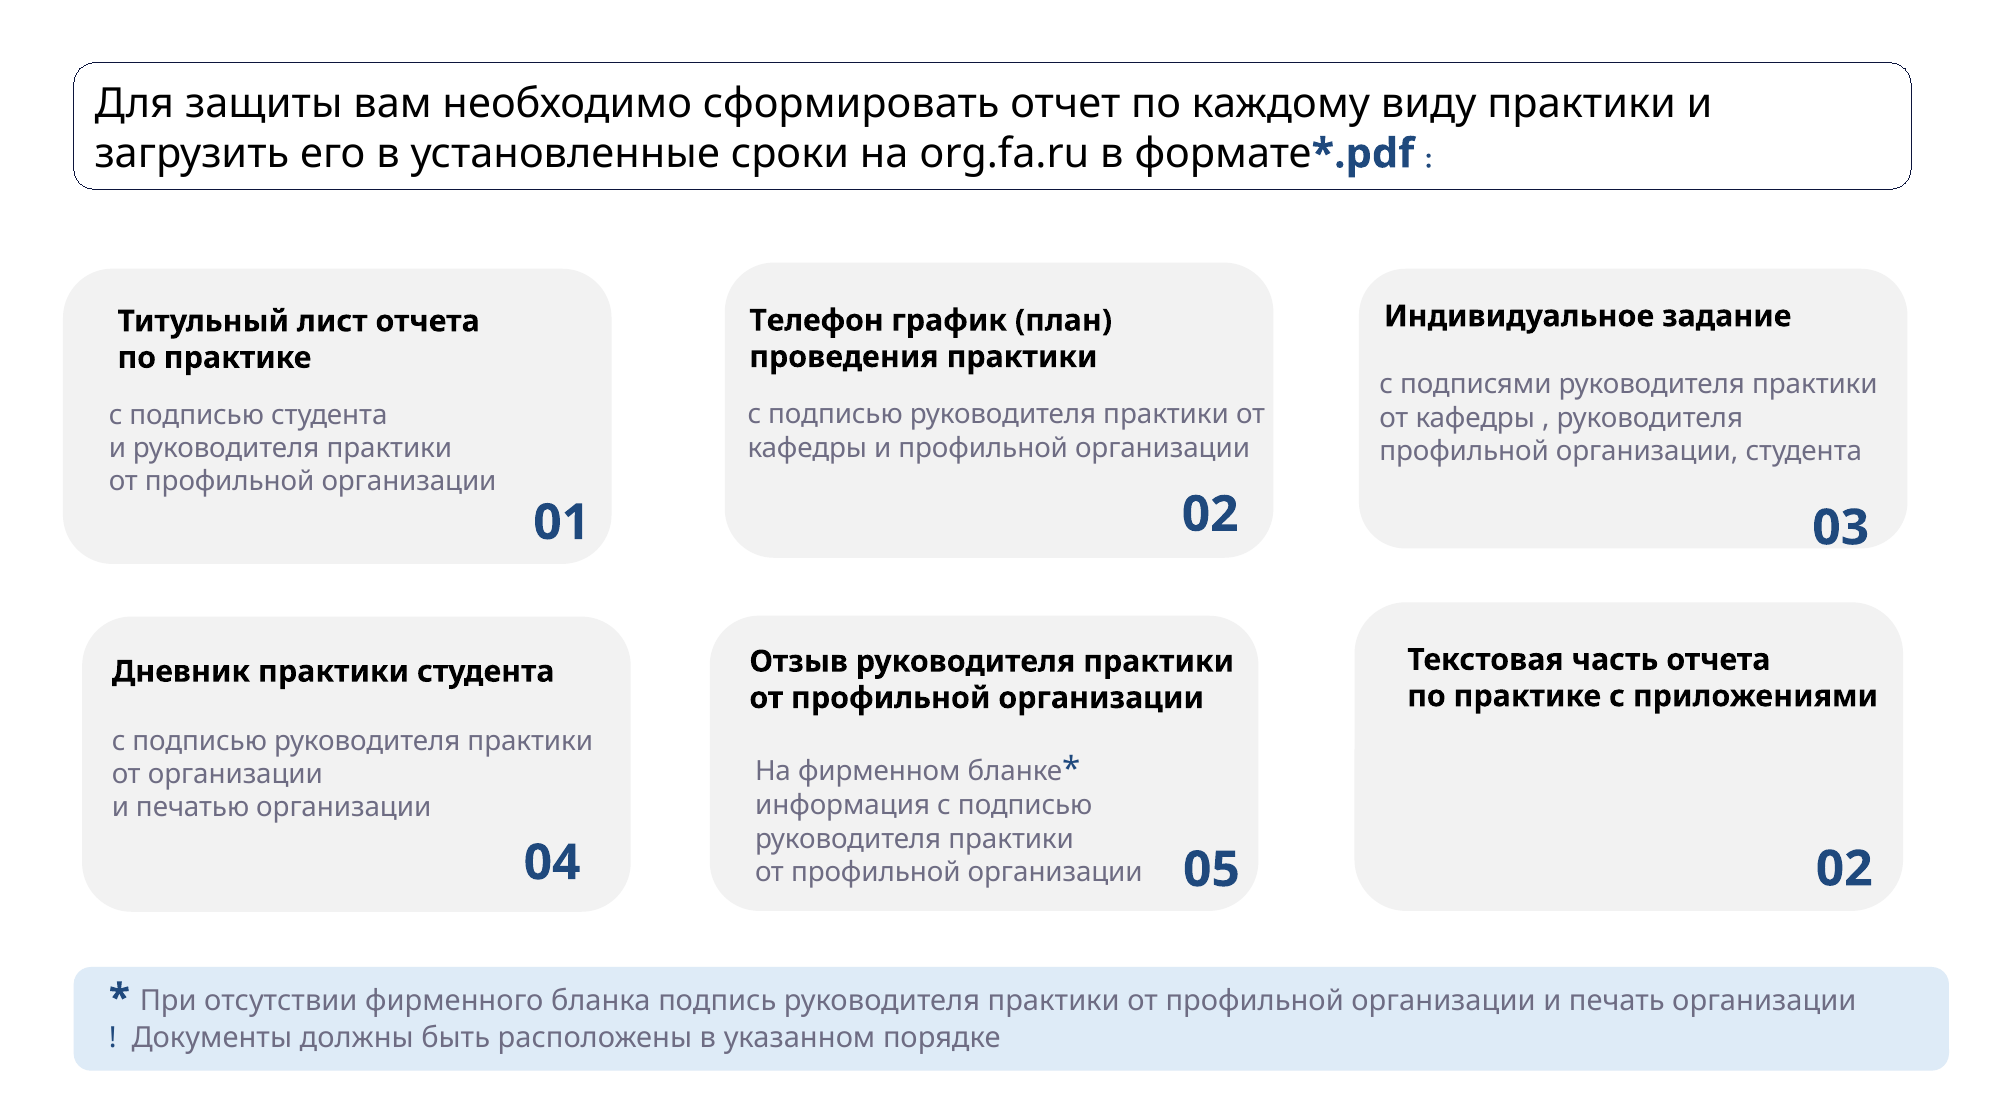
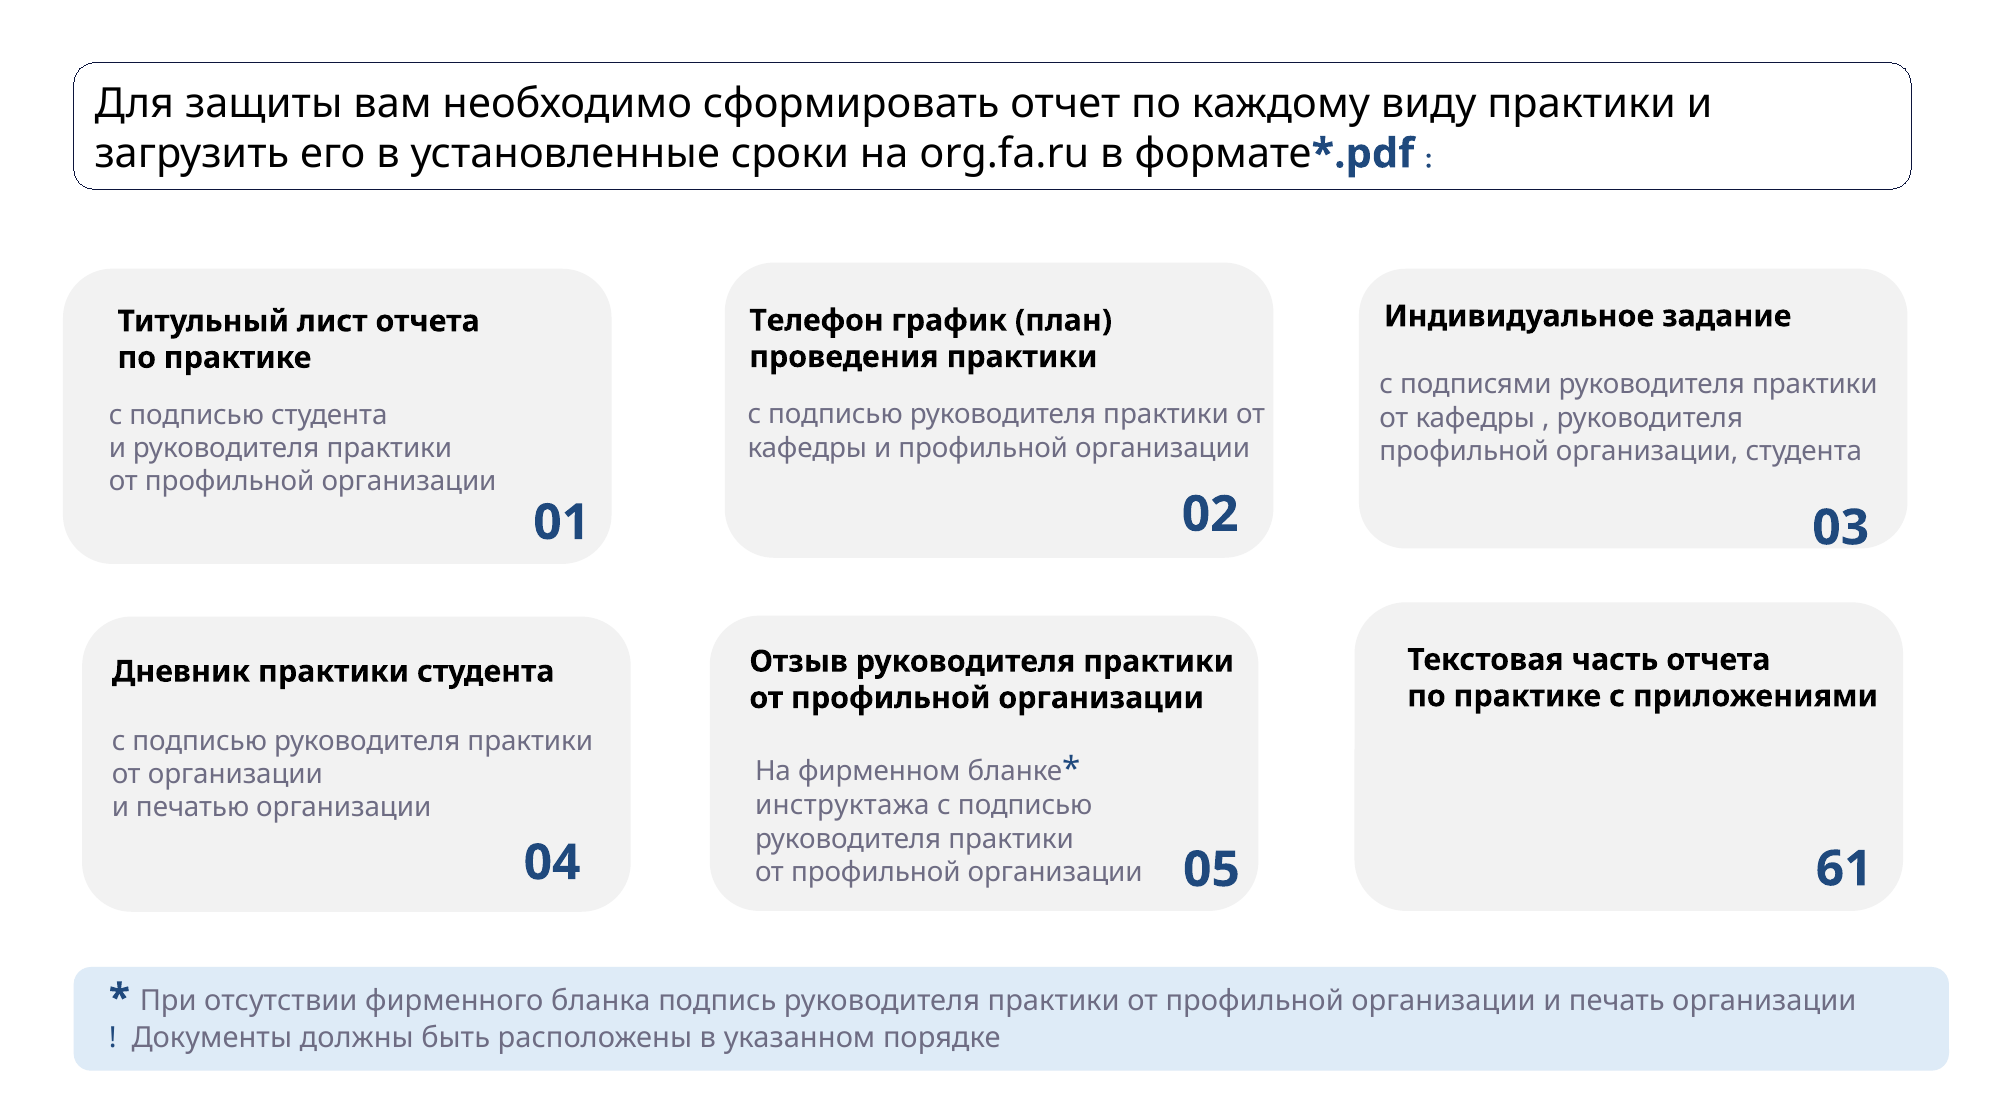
информация: информация -> инструктажа (842, 806)
05 02: 02 -> 61 (1844, 869)
